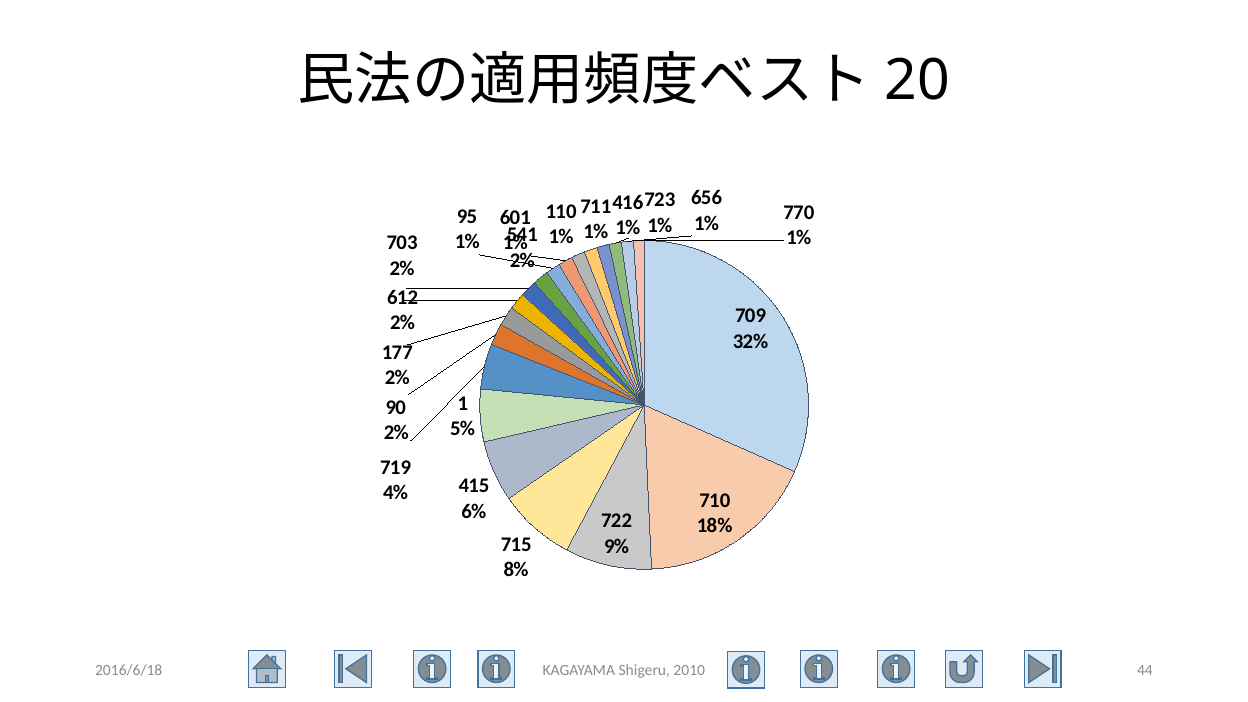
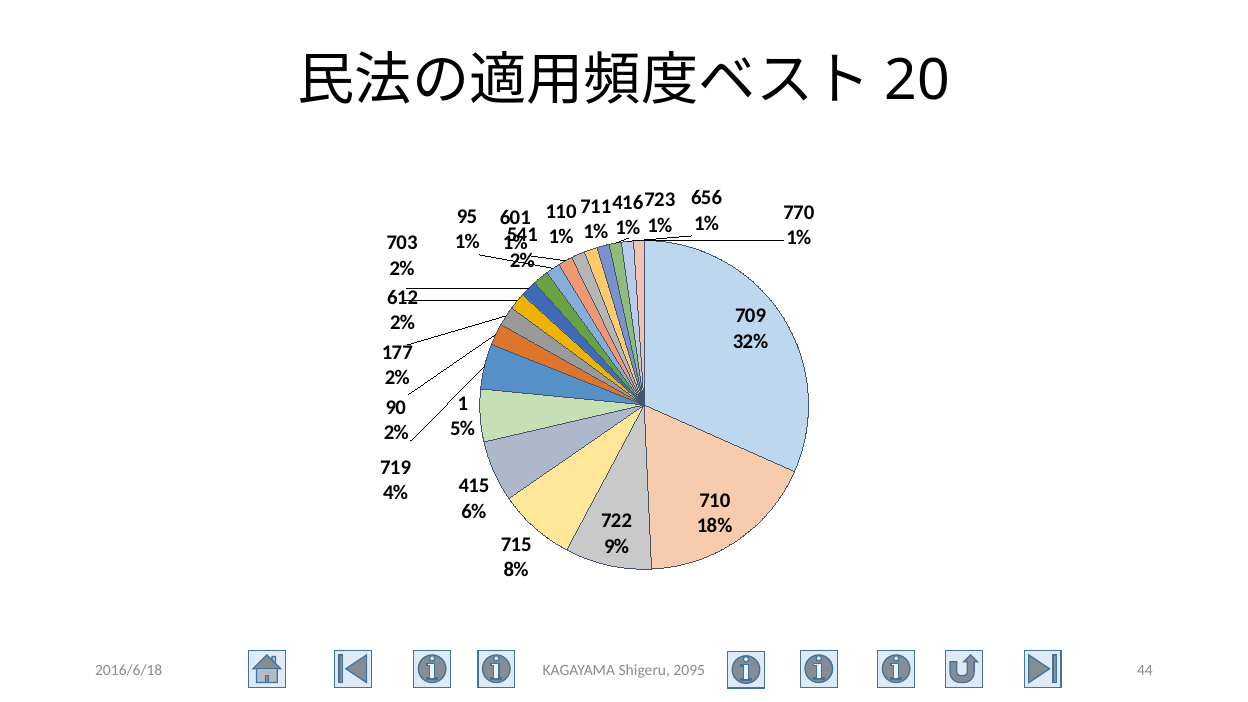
2010: 2010 -> 2095 (689, 670)
